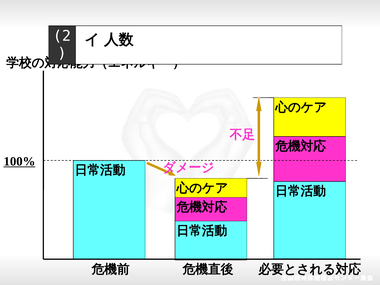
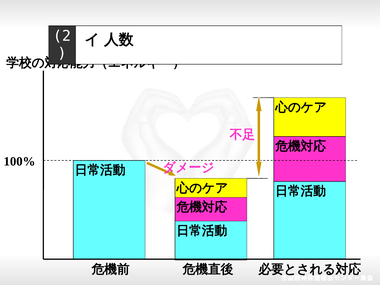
100% underline: present -> none (19, 161)
